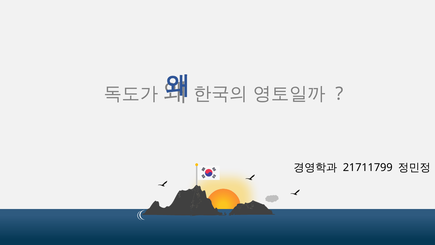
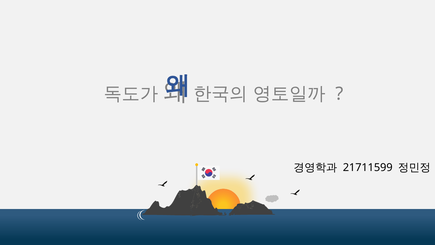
21711799: 21711799 -> 21711599 (368, 167)
